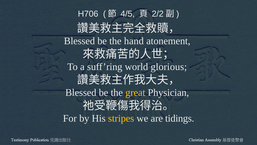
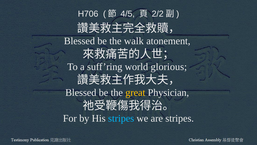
hand: hand -> walk (134, 41)
stripes colour: yellow -> light blue (121, 118)
are tidings: tidings -> stripes (180, 118)
